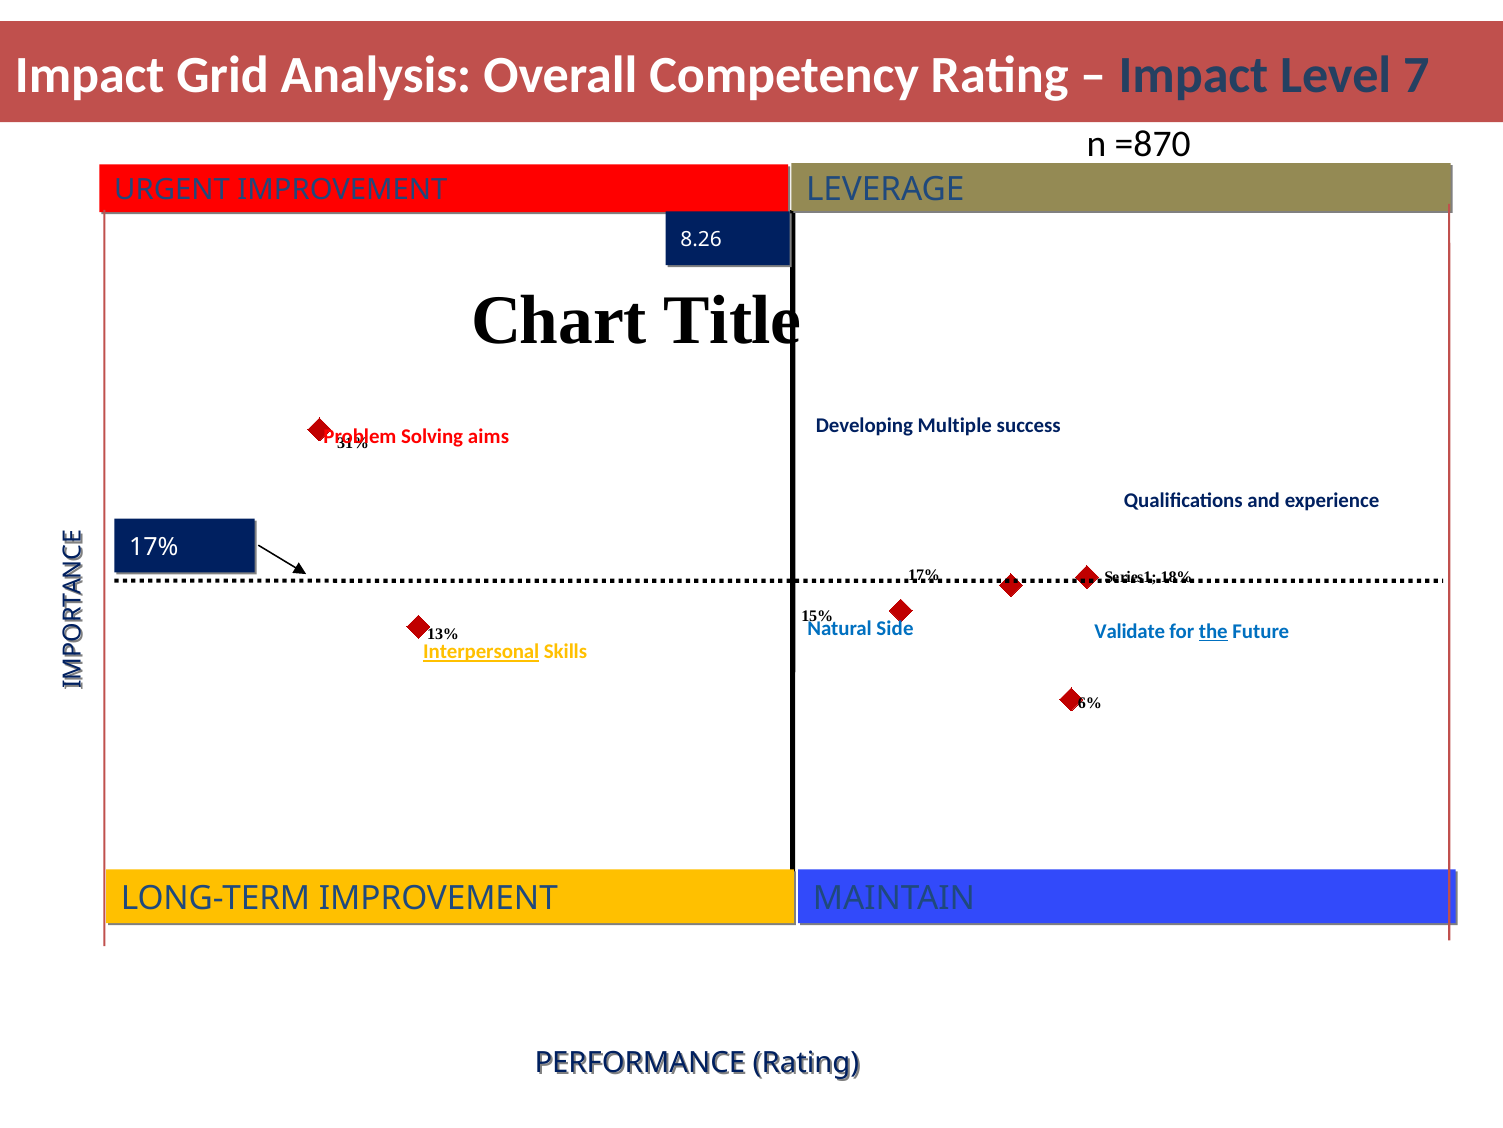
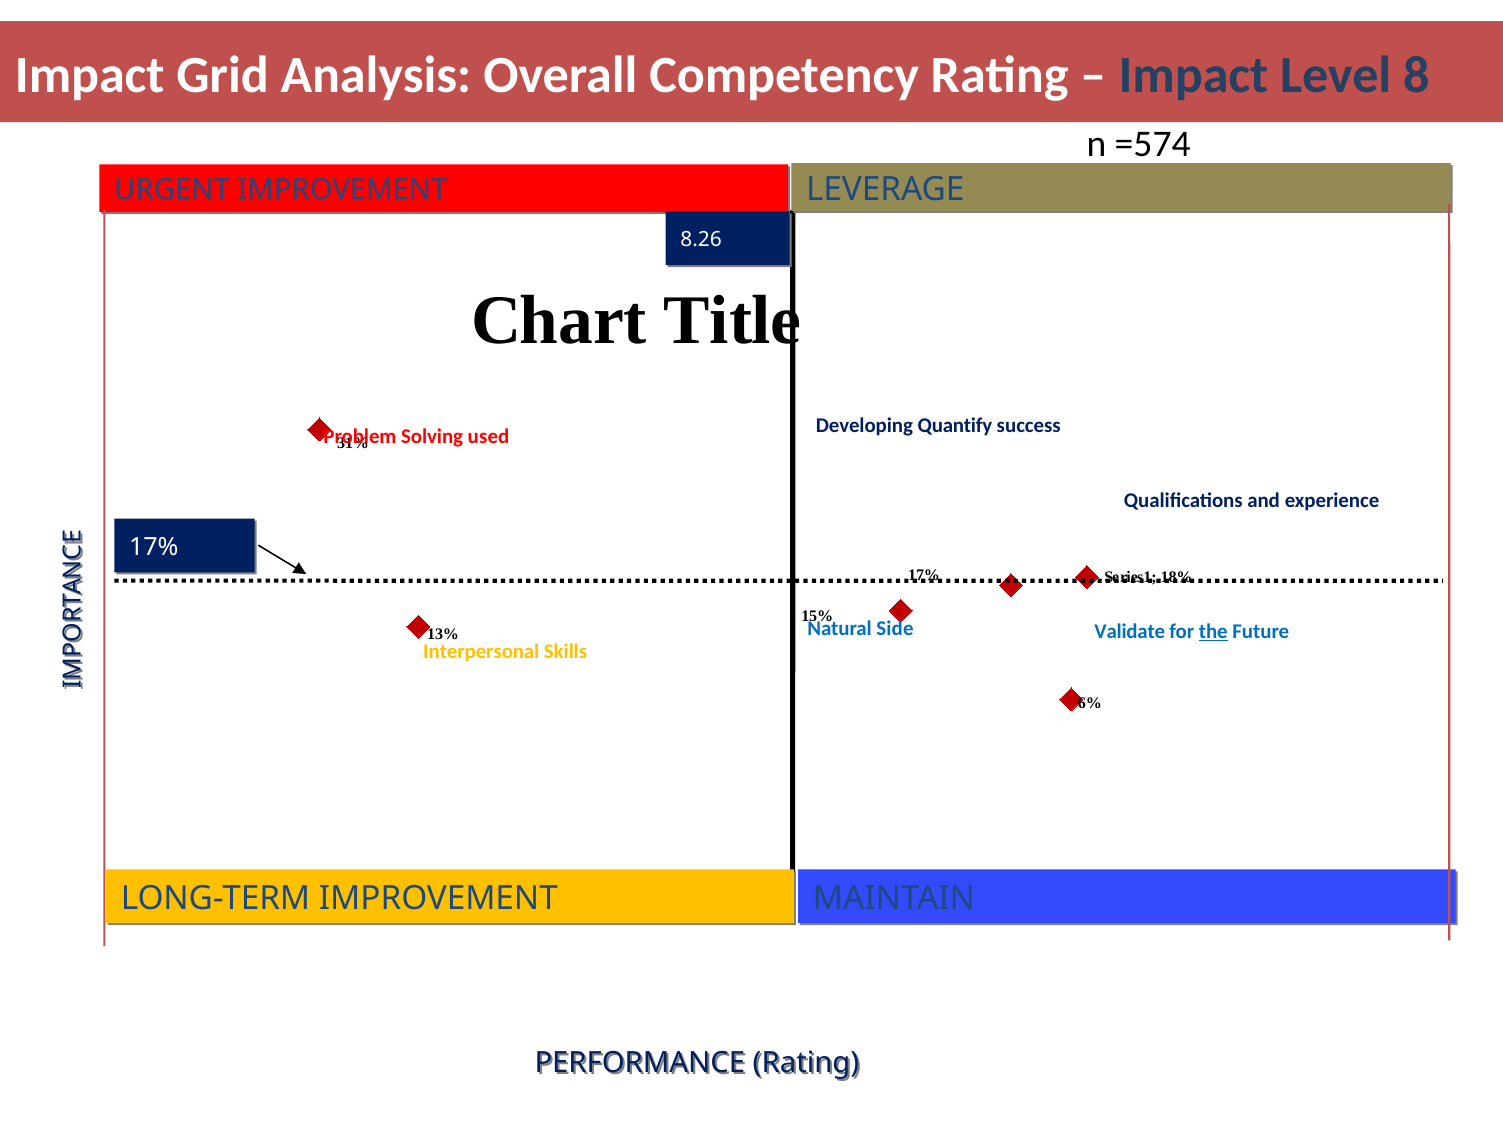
7: 7 -> 8 (1416, 75)
=870: =870 -> =574 (1153, 144)
Multiple: Multiple -> Quantify (955, 425)
aims: aims -> used (489, 436)
Interpersonal underline: present -> none (481, 652)
